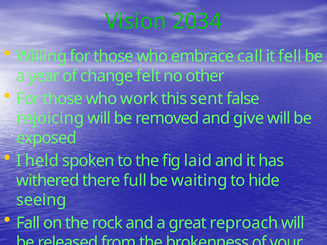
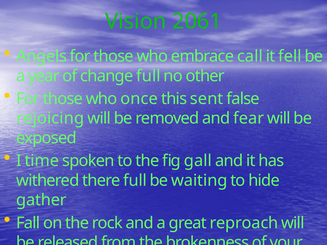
2034: 2034 -> 2061 (197, 21)
Willing: Willing -> Angels (42, 56)
change felt: felt -> full (148, 76)
work: work -> once (139, 99)
give: give -> fear (249, 118)
held: held -> time (42, 161)
laid: laid -> gall (198, 161)
seeing: seeing -> gather (41, 200)
